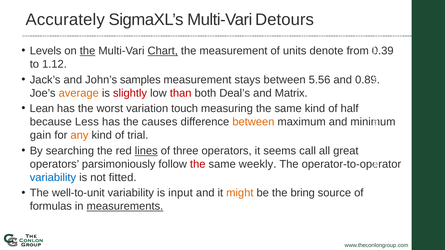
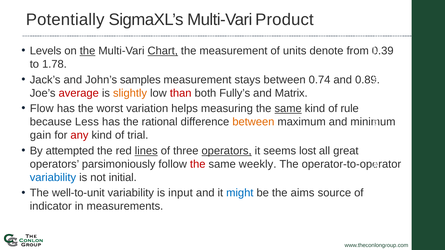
Accurately: Accurately -> Potentially (65, 20)
Detours: Detours -> Product (284, 20)
1.12: 1.12 -> 1.78 (54, 64)
5.56: 5.56 -> 0.74 (320, 80)
average colour: orange -> red (79, 93)
slightly colour: red -> orange (130, 93)
Deal’s: Deal’s -> Fully’s (235, 93)
Lean: Lean -> Flow (42, 109)
touch: touch -> helps (185, 109)
same underline: none -> present (288, 109)
half: half -> rule (350, 109)
causes: causes -> rational (160, 122)
any colour: orange -> red (79, 135)
searching: searching -> attempted (70, 151)
operators underline: none -> present (227, 151)
call: call -> lost (308, 151)
fitted: fitted -> initial (123, 178)
might colour: orange -> blue (240, 193)
bring: bring -> aims (303, 193)
formulas: formulas -> indicator (51, 207)
measurements underline: present -> none (125, 207)
